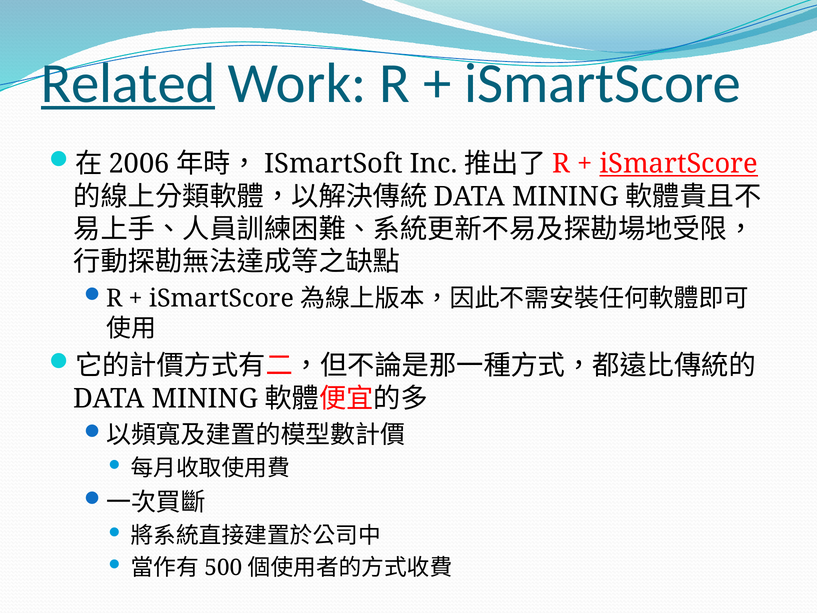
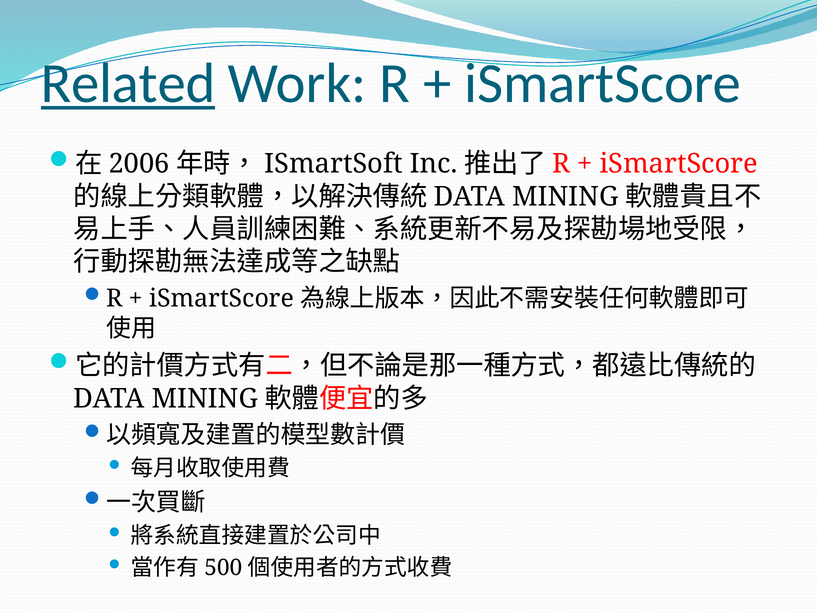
iSmartScore underline: present -> none (679, 164)
